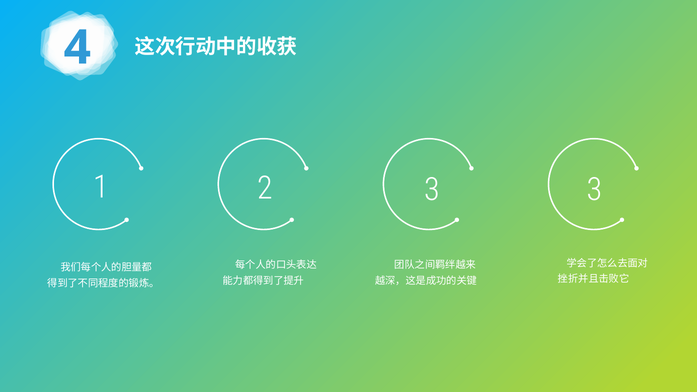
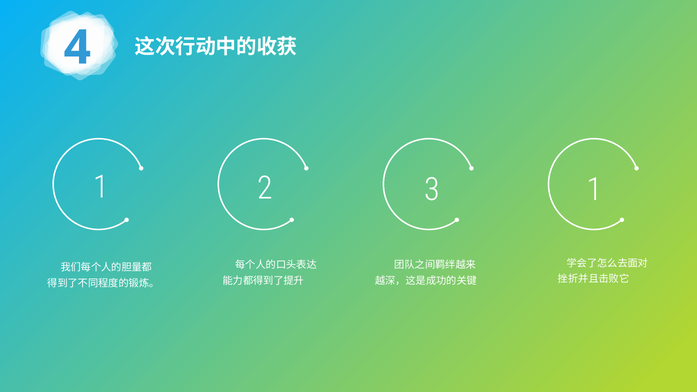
3 3: 3 -> 1 (595, 190)
